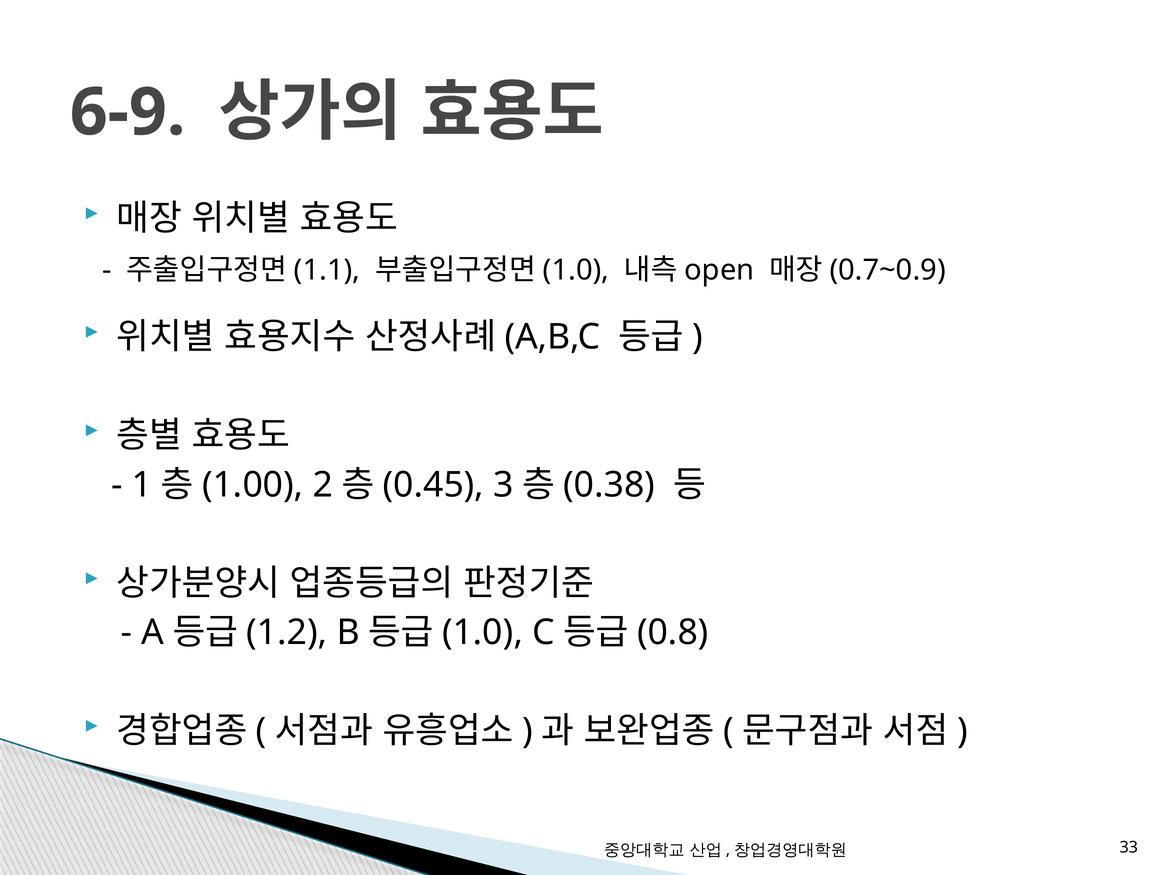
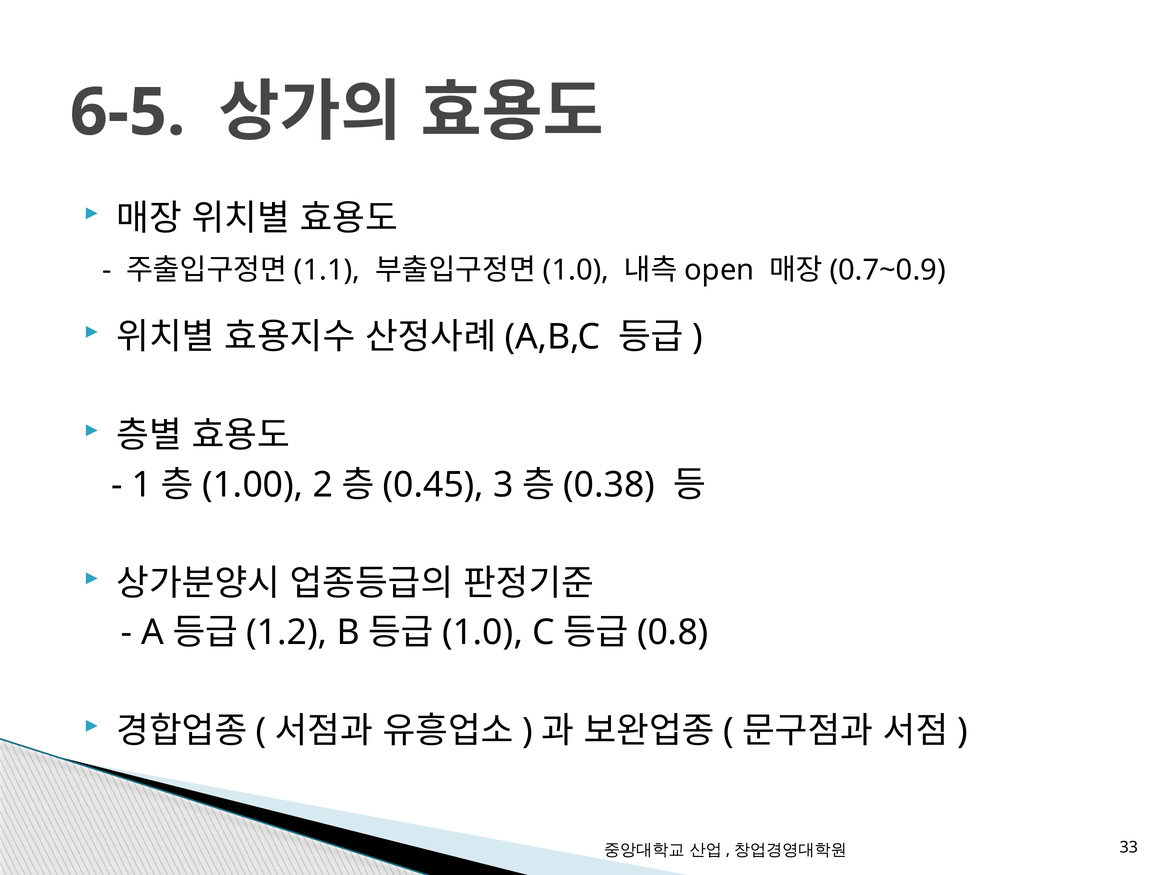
6-9: 6-9 -> 6-5 (128, 113)
